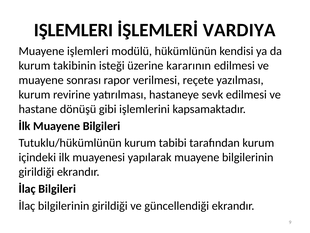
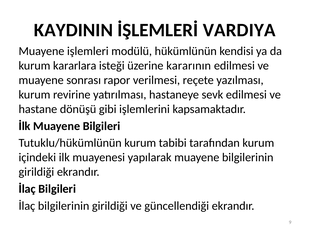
IŞLEMLERI: IŞLEMLERI -> KAYDININ (73, 30)
takibinin: takibinin -> kararlara (75, 65)
